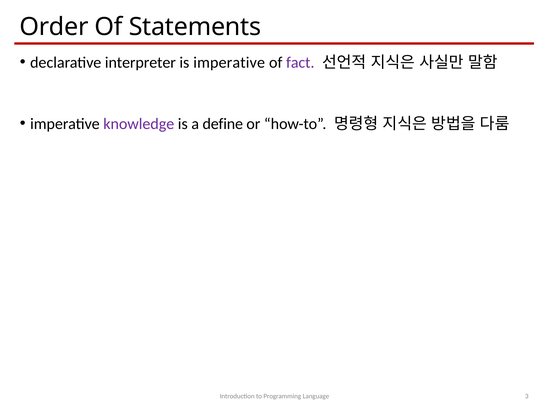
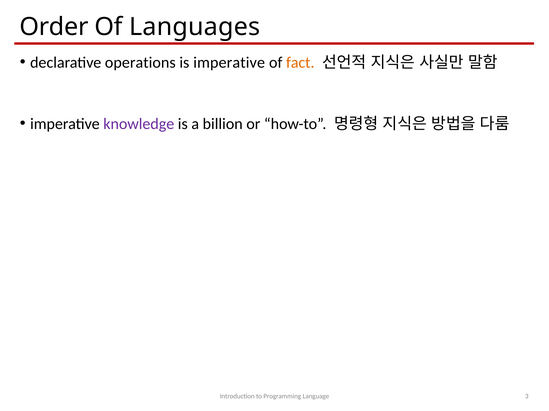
Statements: Statements -> Languages (195, 27)
interpreter: interpreter -> operations (140, 63)
fact colour: purple -> orange (300, 63)
define: define -> billion (223, 124)
